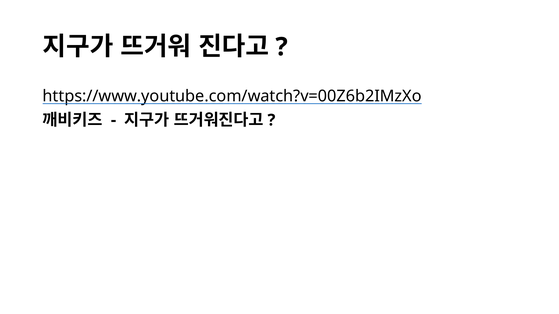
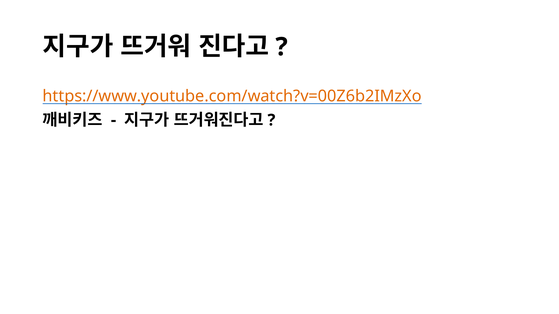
https://www.youtube.com/watch?v=00Z6b2IMzXo colour: black -> orange (232, 96)
